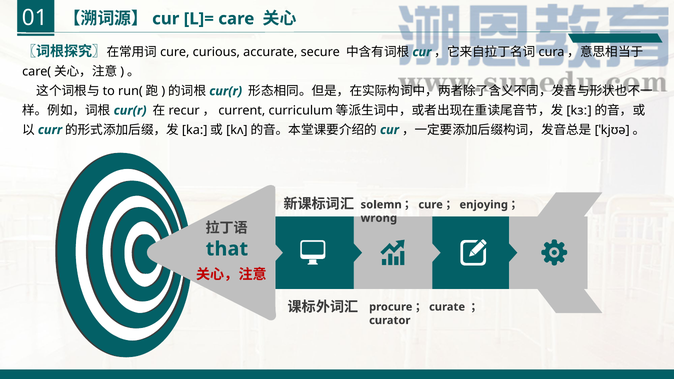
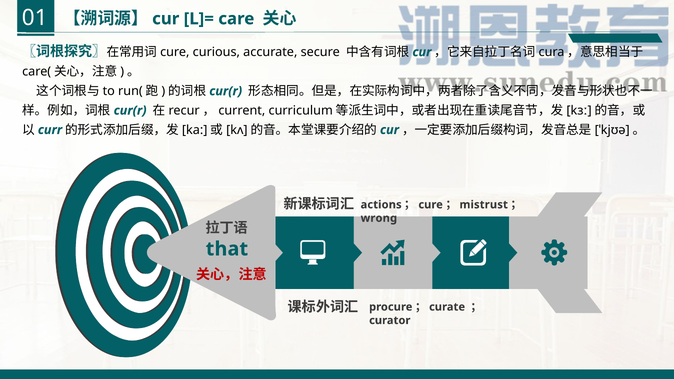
solemn: solemn -> actions (381, 205)
enjoying: enjoying -> mistrust (484, 205)
